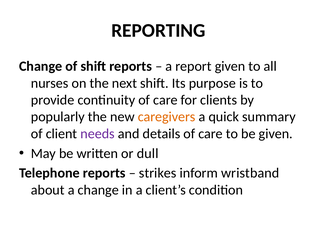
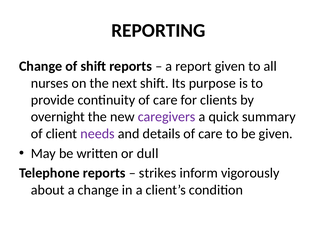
popularly: popularly -> overnight (58, 117)
caregivers colour: orange -> purple (167, 117)
wristband: wristband -> vigorously (250, 174)
